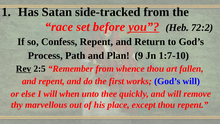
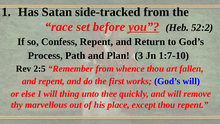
72:2: 72:2 -> 52:2 (202, 28)
9: 9 -> 3 (139, 55)
Rev underline: present -> none (24, 69)
when: when -> thing (69, 94)
